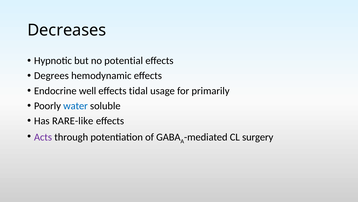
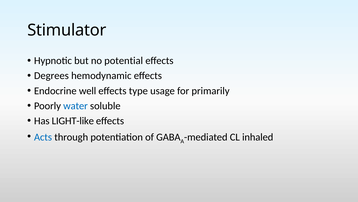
Decreases: Decreases -> Stimulator (67, 30)
tidal: tidal -> type (138, 91)
RARE-like: RARE-like -> LIGHT-like (73, 121)
Acts colour: purple -> blue (43, 137)
surgery: surgery -> inhaled (258, 137)
